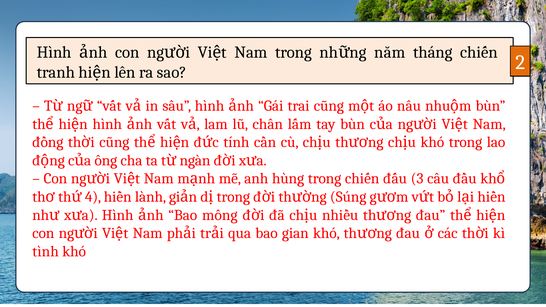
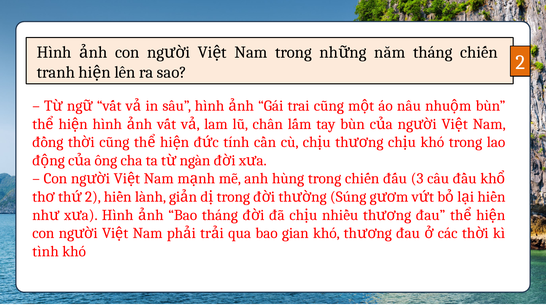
4: 4 -> 2 (93, 197)
Bao mông: mông -> tháng (220, 215)
